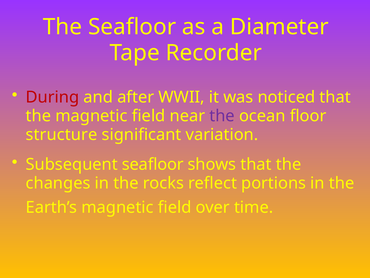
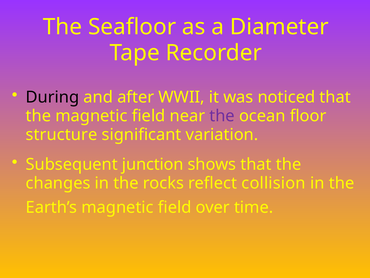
During colour: red -> black (52, 97)
Subsequent seafloor: seafloor -> junction (153, 164)
portions: portions -> collision (274, 183)
